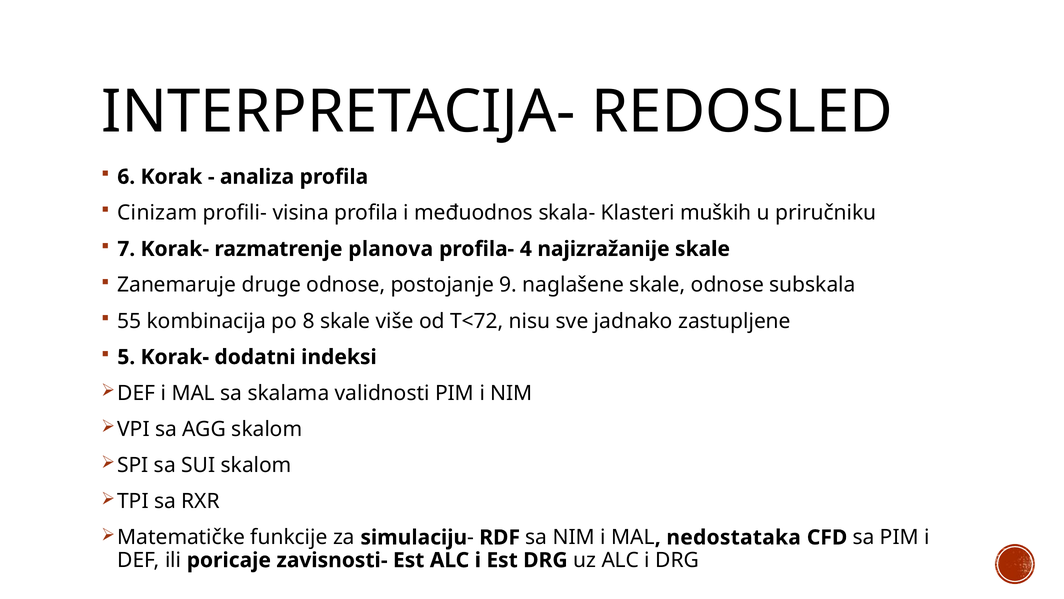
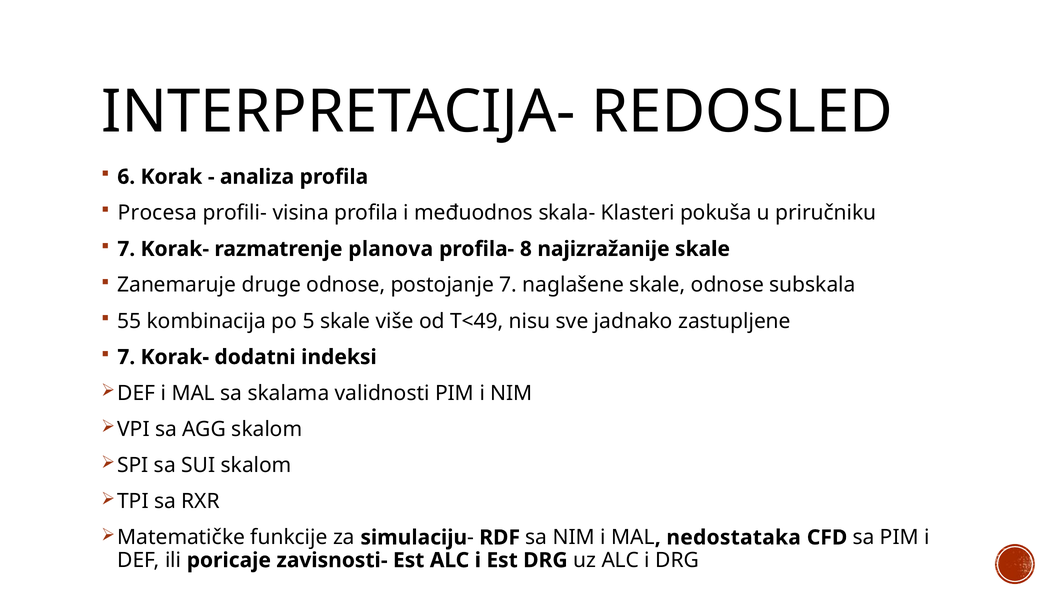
Cinizam: Cinizam -> Procesa (157, 213)
muških: muških -> pokuša (716, 213)
4: 4 -> 8 (526, 249)
postojanje 9: 9 -> 7 (508, 285)
8: 8 -> 5 (309, 321)
T<72: T<72 -> T<49 (477, 321)
5: 5 -> 7 (126, 357)
